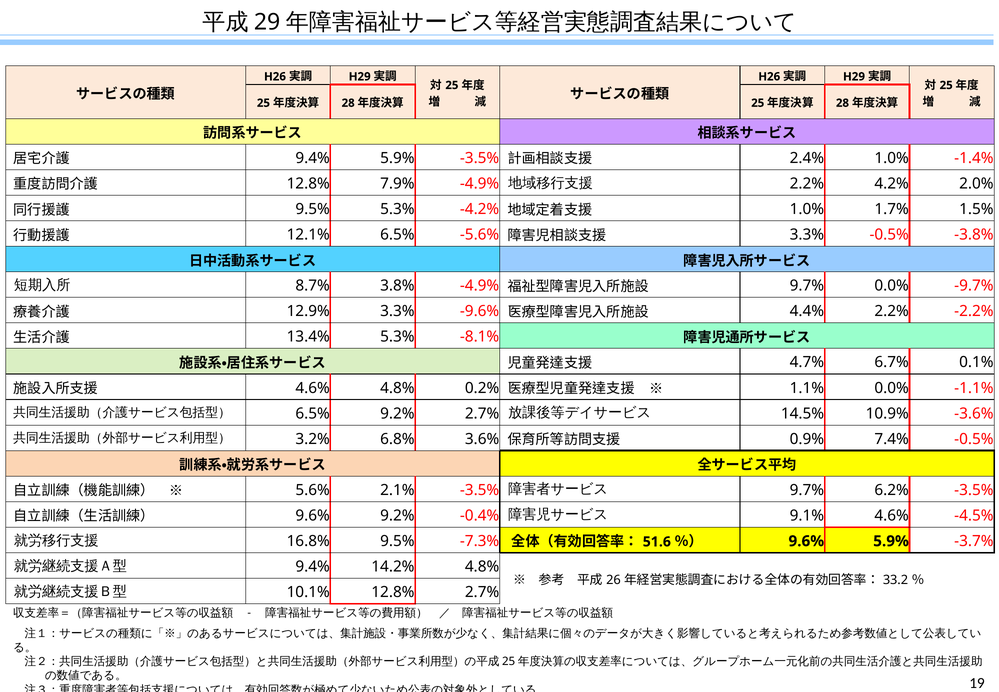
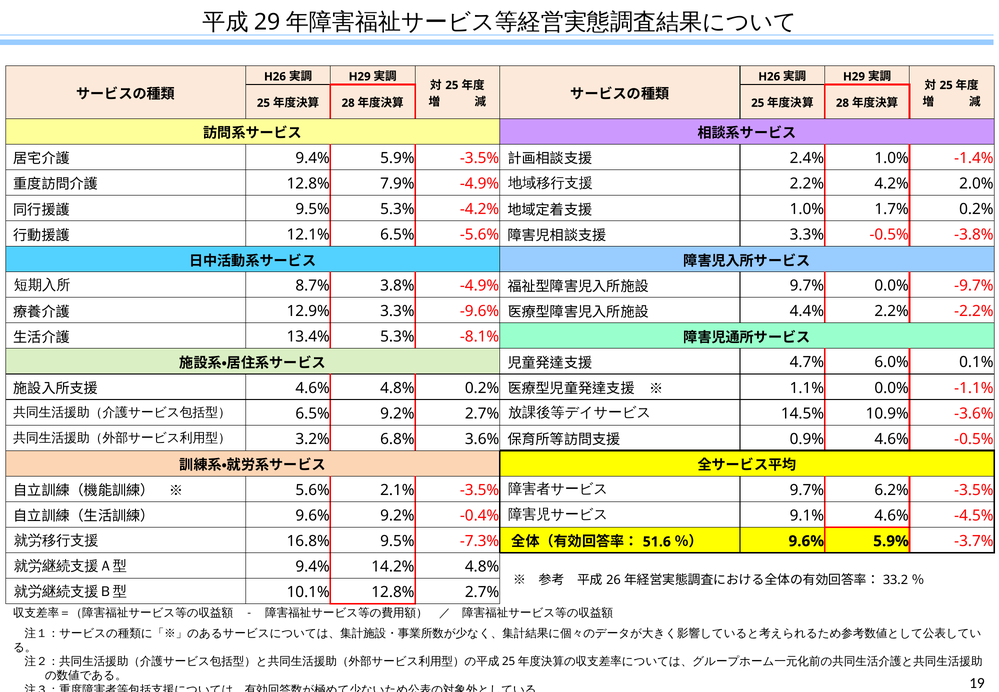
1.7% 1.5%: 1.5% -> 0.2% (976, 209)
6.7%: 6.7% -> 6.0% (892, 362)
0.9% 7.4%: 7.4% -> 4.6% (892, 439)
